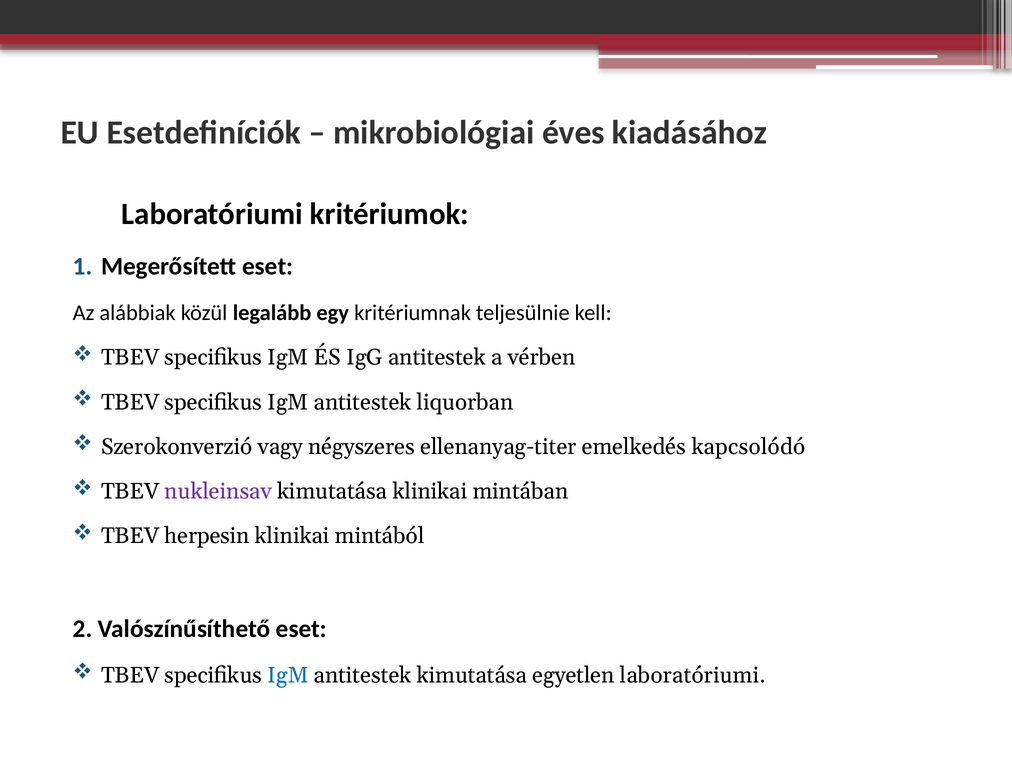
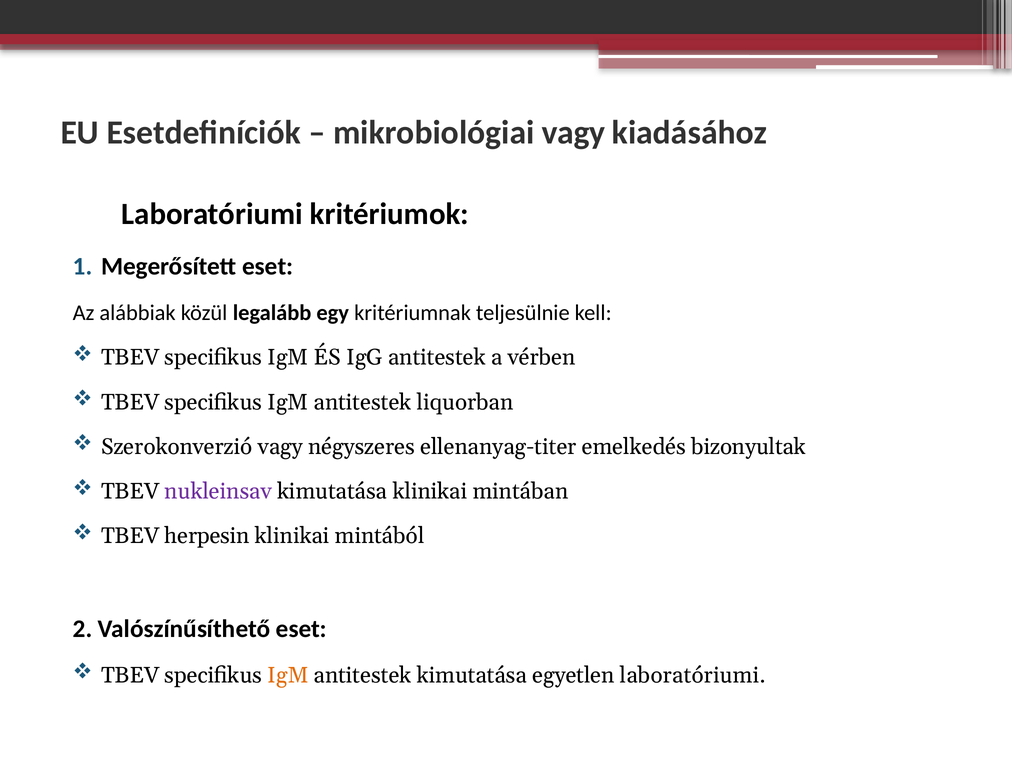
mikrobiológiai éves: éves -> vagy (573, 133)
kapcsolódó: kapcsolódó -> bizonyultak (749, 447)
IgM colour: blue -> orange (288, 675)
